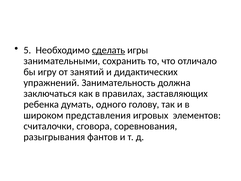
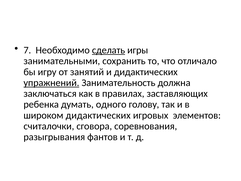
5: 5 -> 7 (27, 50)
упражнений underline: none -> present (51, 83)
широком представления: представления -> дидактических (98, 115)
